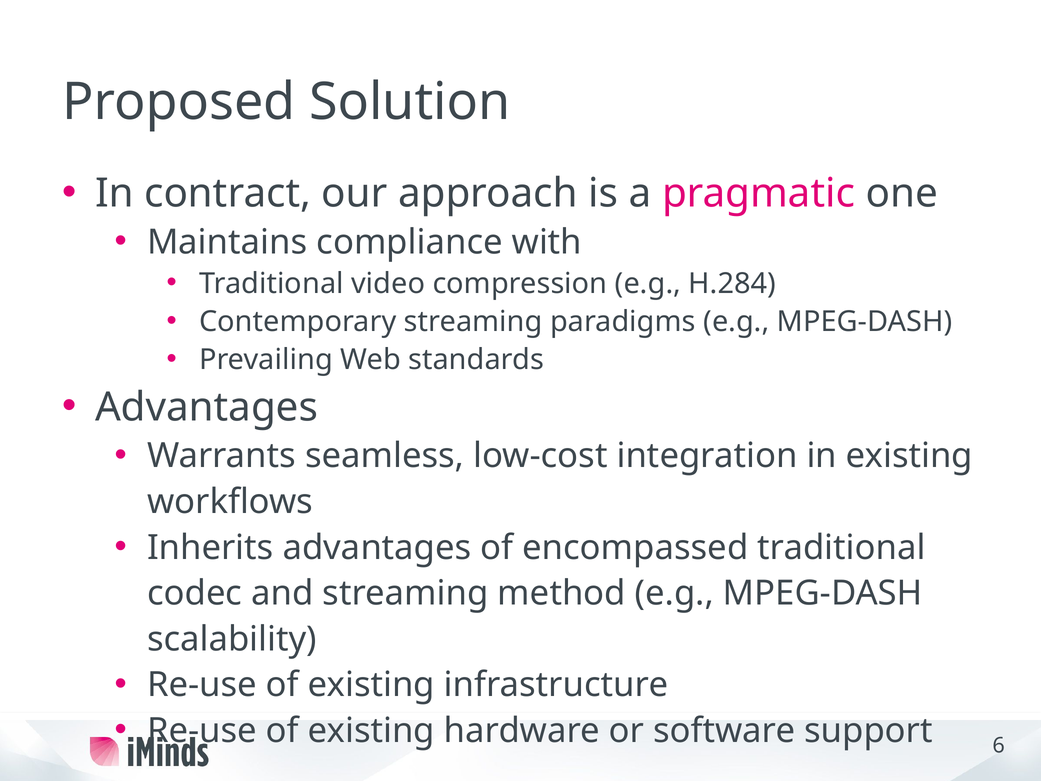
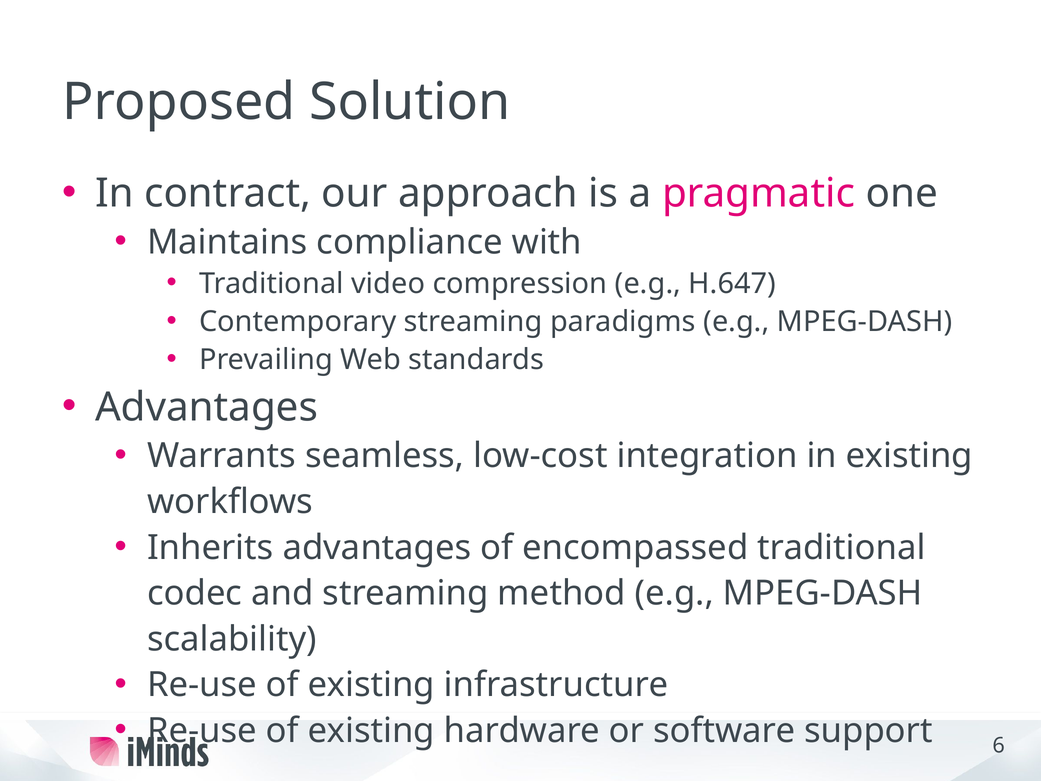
H.284: H.284 -> H.647 (732, 283)
